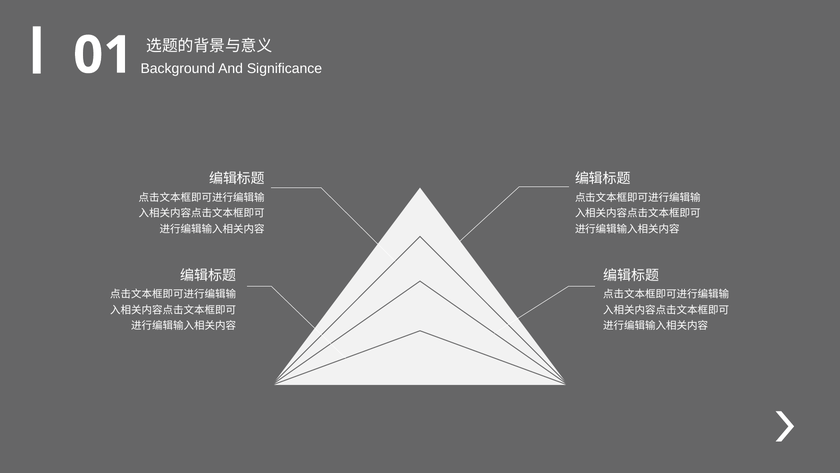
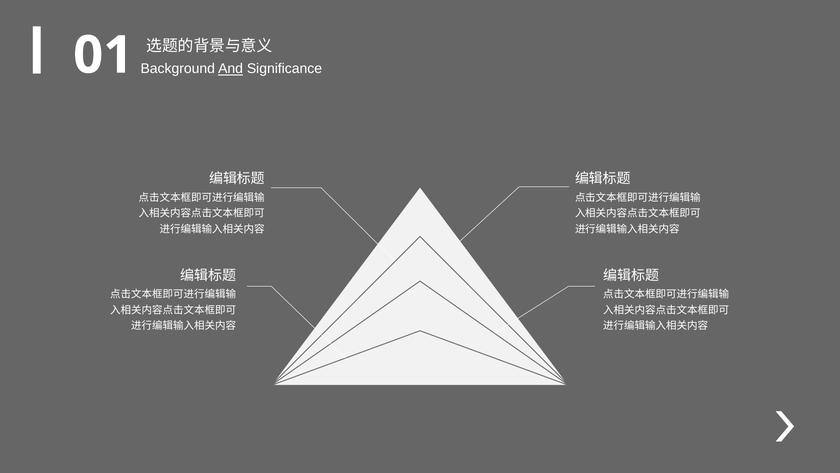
And underline: none -> present (231, 69)
